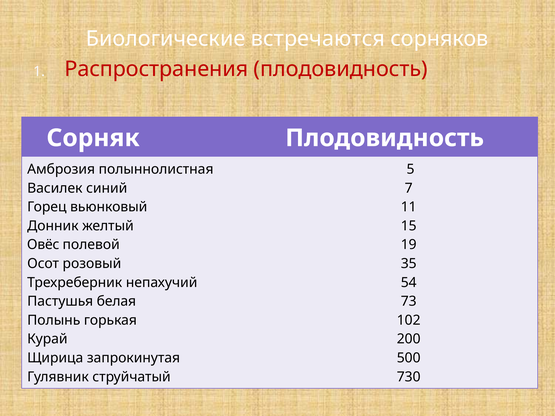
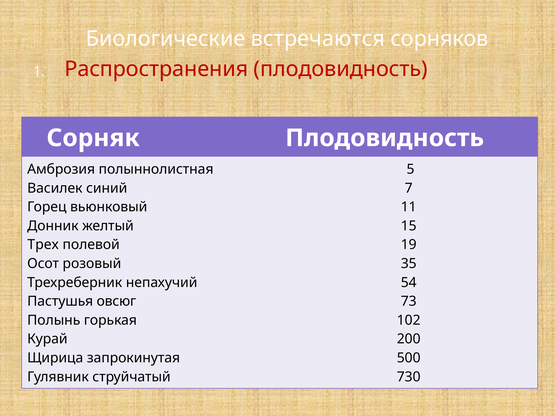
Овёс: Овёс -> Трех (43, 245)
белая: белая -> овсюг (116, 302)
